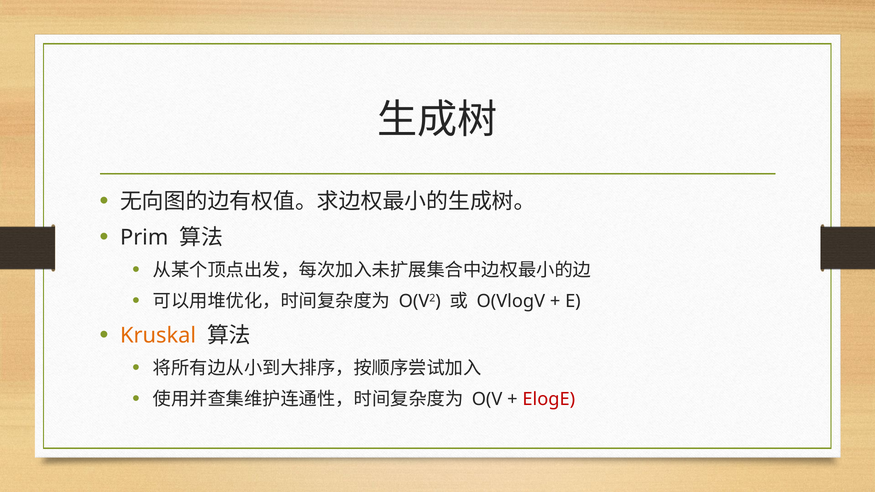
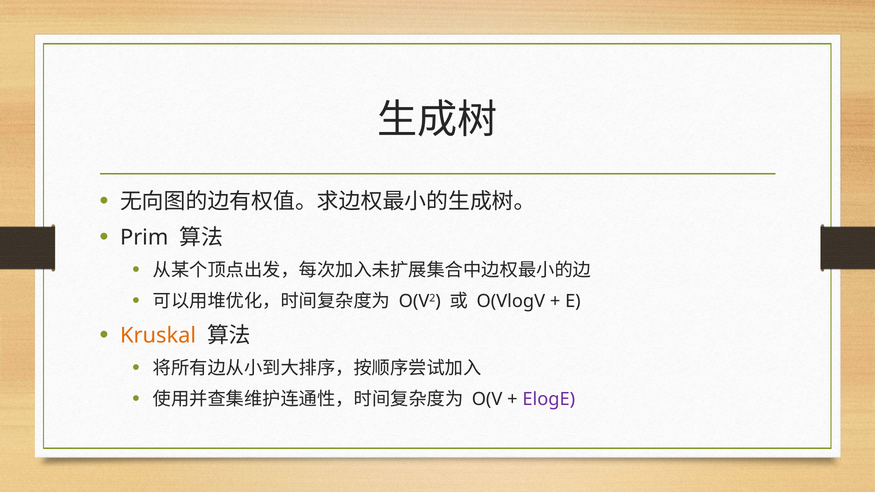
ElogE colour: red -> purple (549, 400)
